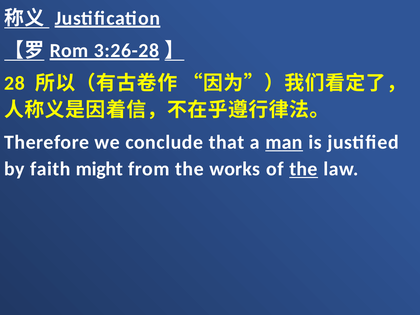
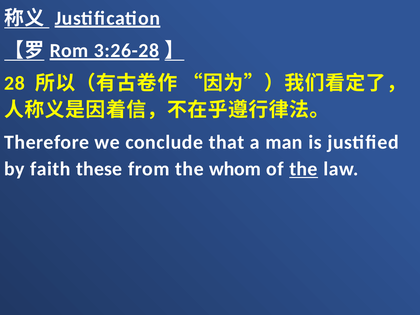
man underline: present -> none (284, 142)
might: might -> these (99, 169)
works: works -> whom (235, 169)
